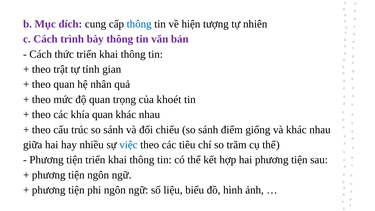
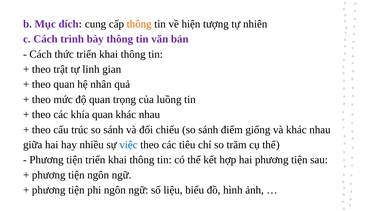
thông colour: blue -> orange (139, 24)
tỉnh: tỉnh -> linh (91, 69)
khoét: khoét -> luồng (169, 99)
